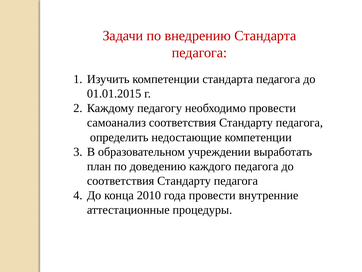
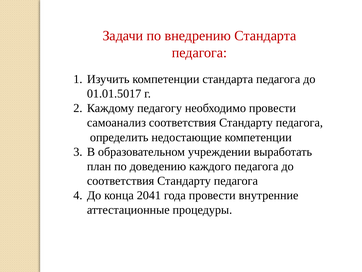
01.01.2015: 01.01.2015 -> 01.01.5017 (114, 94)
2010: 2010 -> 2041 (149, 195)
